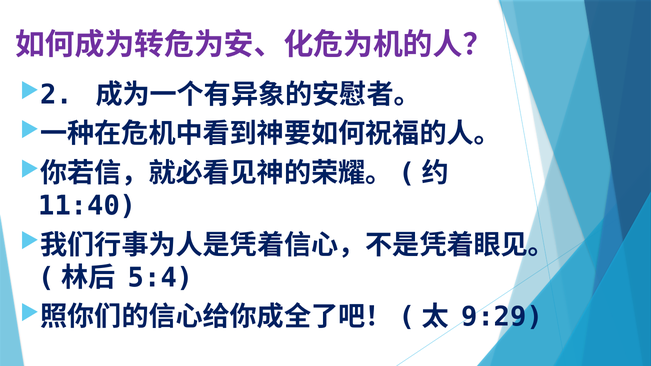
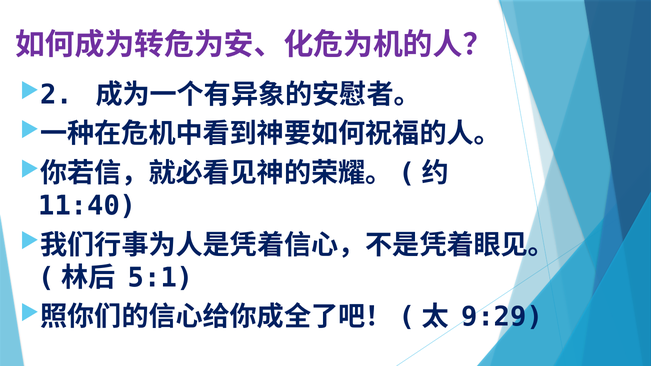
5:4: 5:4 -> 5:1 (161, 278)
